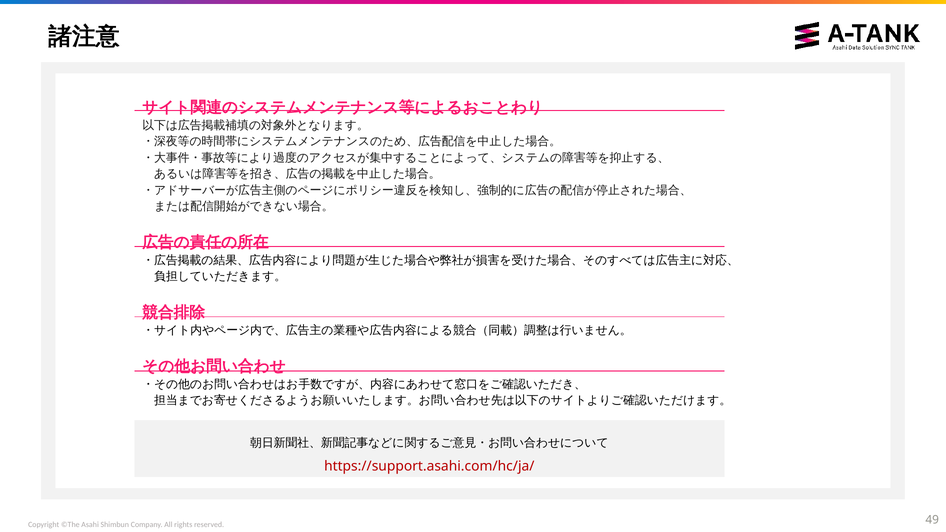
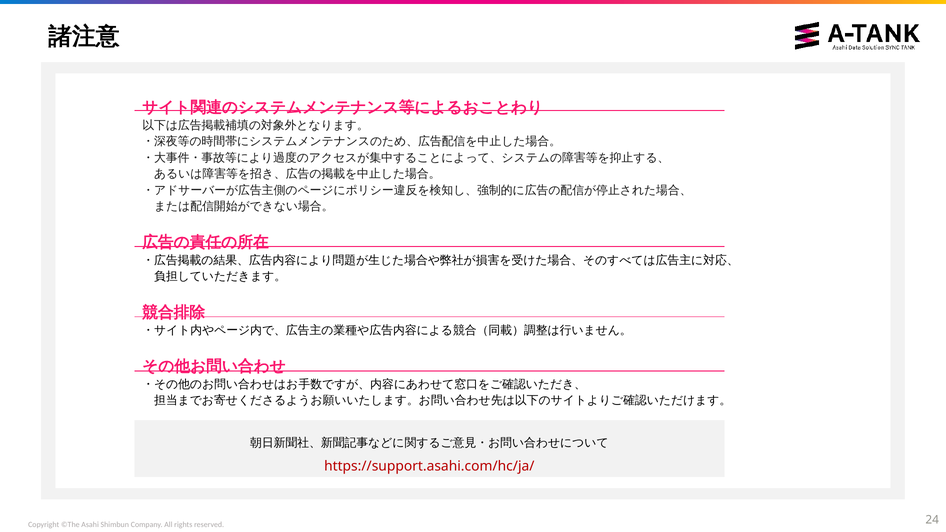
49: 49 -> 24 (932, 520)
